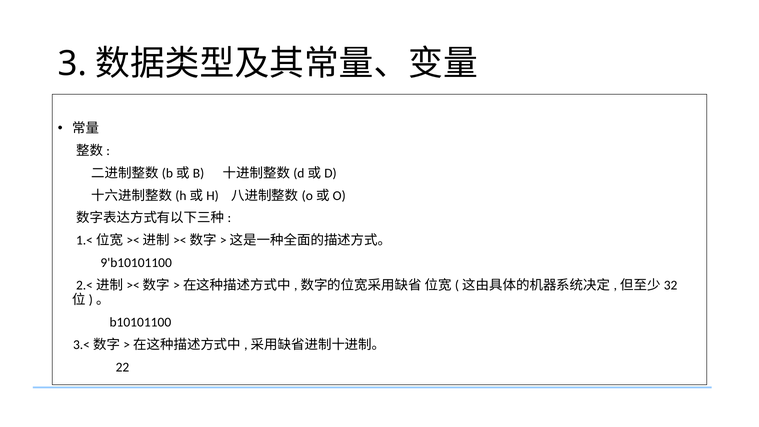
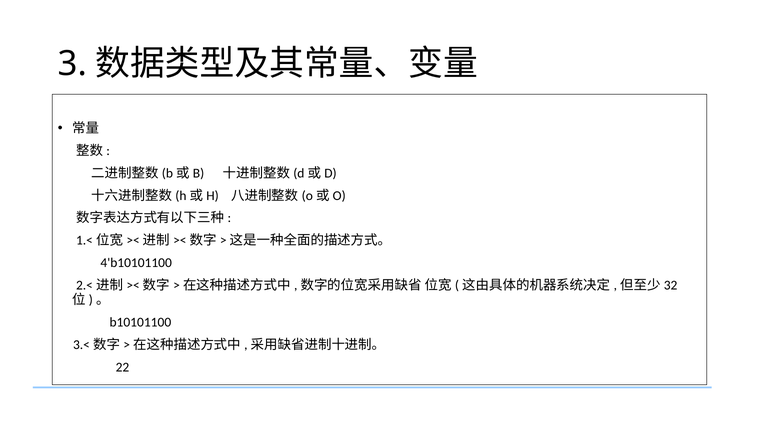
9'b10101100: 9'b10101100 -> 4'b10101100 (136, 263)
